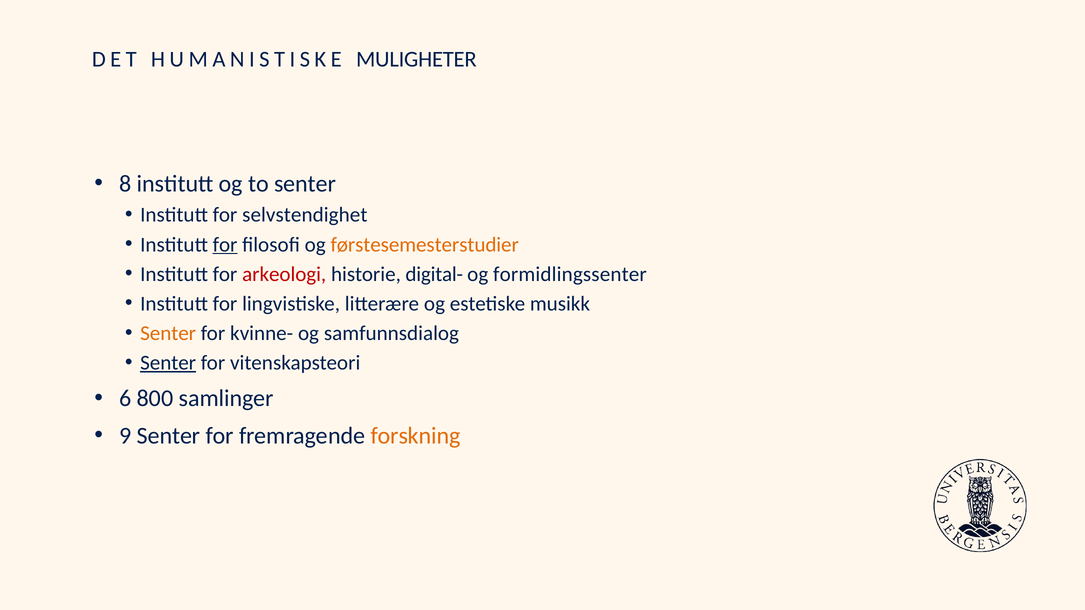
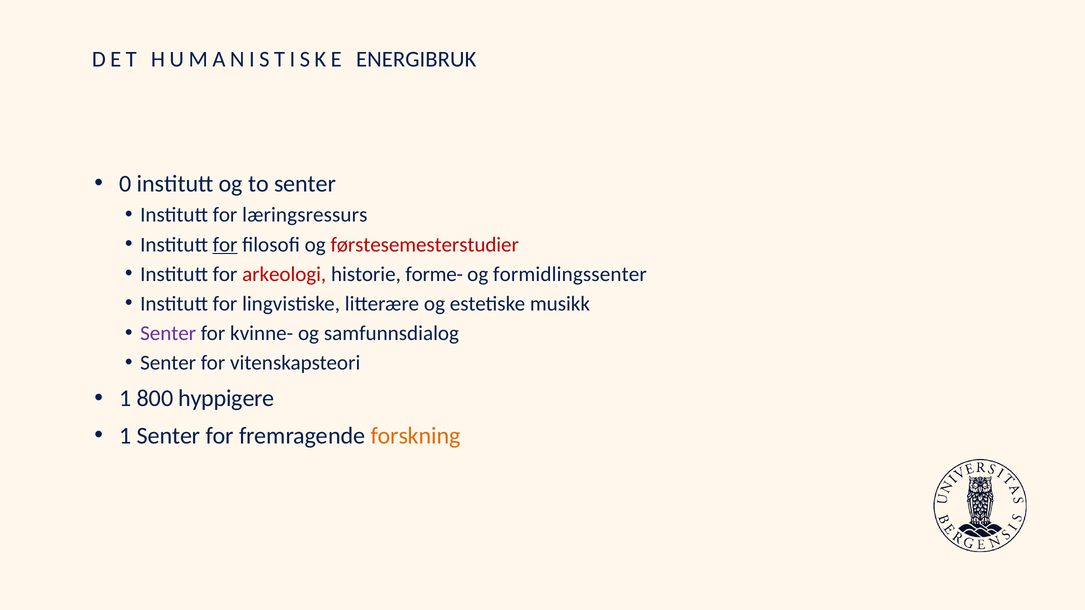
MULIGHETER: MULIGHETER -> ENERGIBRUK (416, 59)
8: 8 -> 0 (125, 184)
selvstendighet: selvstendighet -> læringsressurs (305, 215)
førstesemesterstudier colour: orange -> red (425, 245)
digital-: digital- -> forme- (434, 274)
Senter colour: orange -> purple (168, 333)
Senter underline: present -> none (168, 363)
6: 6 -> 1 (125, 399)
samlinger: samlinger -> hyppigere (226, 399)
9: 9 -> 1 (125, 436)
